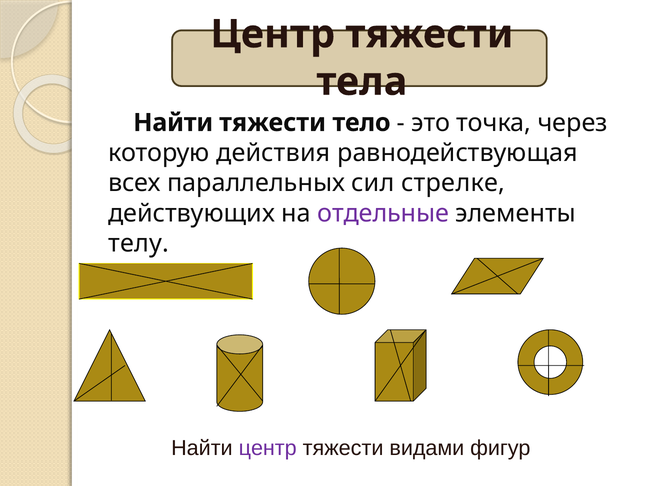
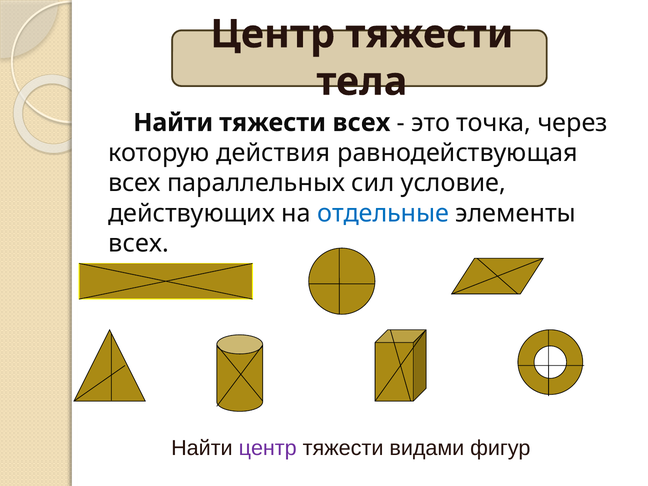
тяжести тело: тело -> всех (361, 123)
стрелке: стрелке -> условие (453, 183)
отдельные colour: purple -> blue (383, 213)
телу: телу -> всех (139, 243)
